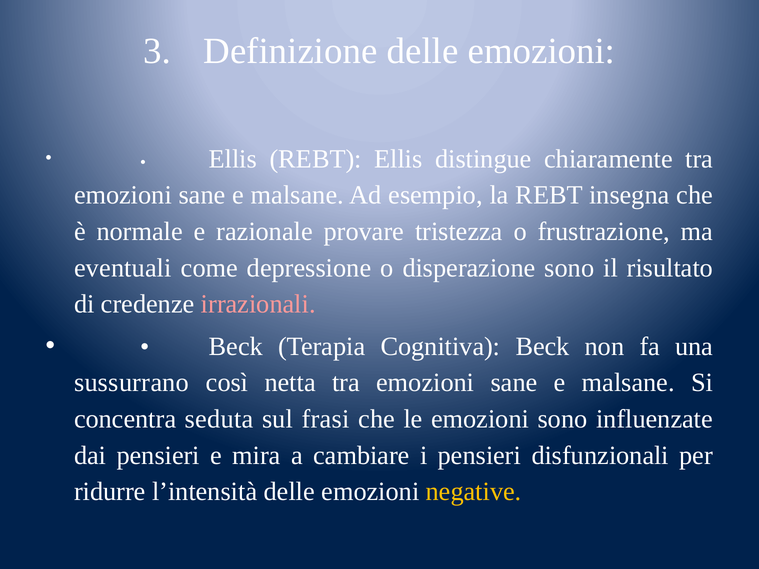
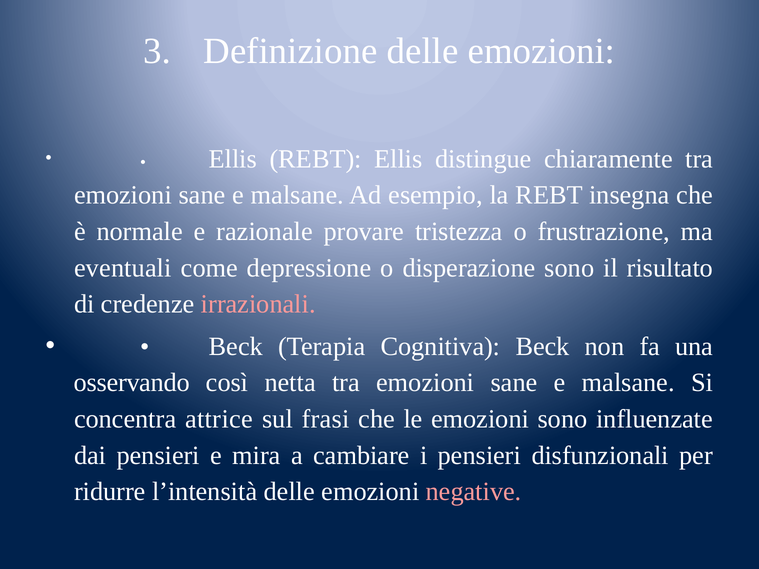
sussurrano: sussurrano -> osservando (132, 383)
seduta: seduta -> attrice (219, 419)
negative colour: yellow -> pink (474, 492)
